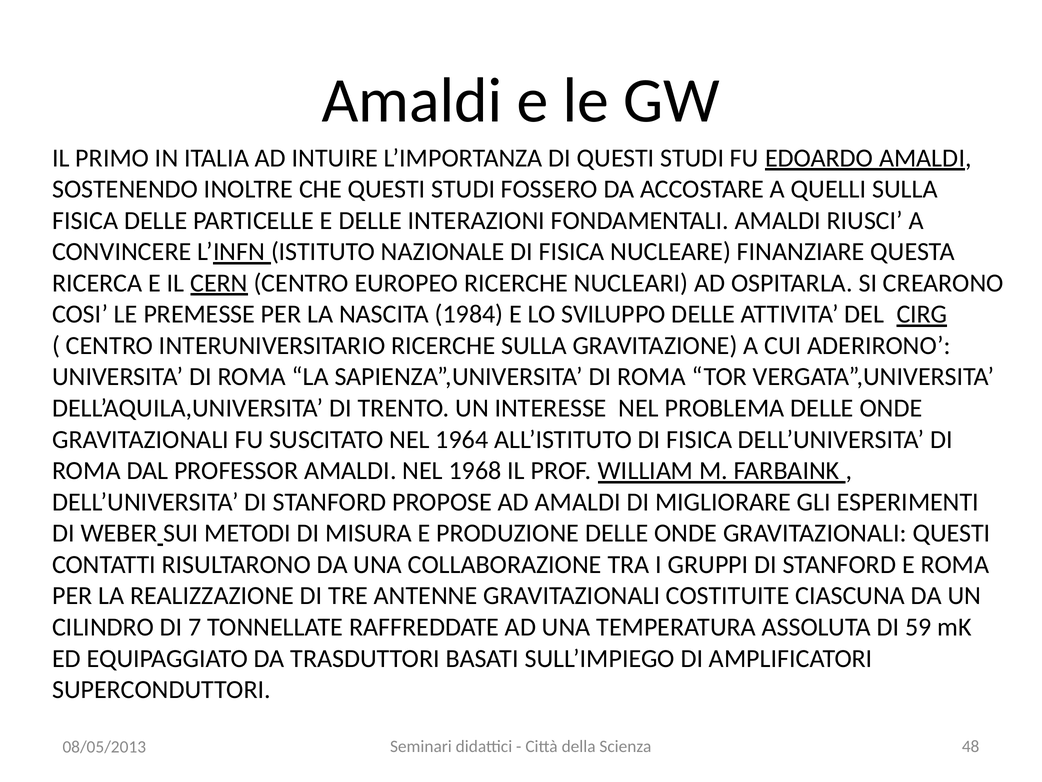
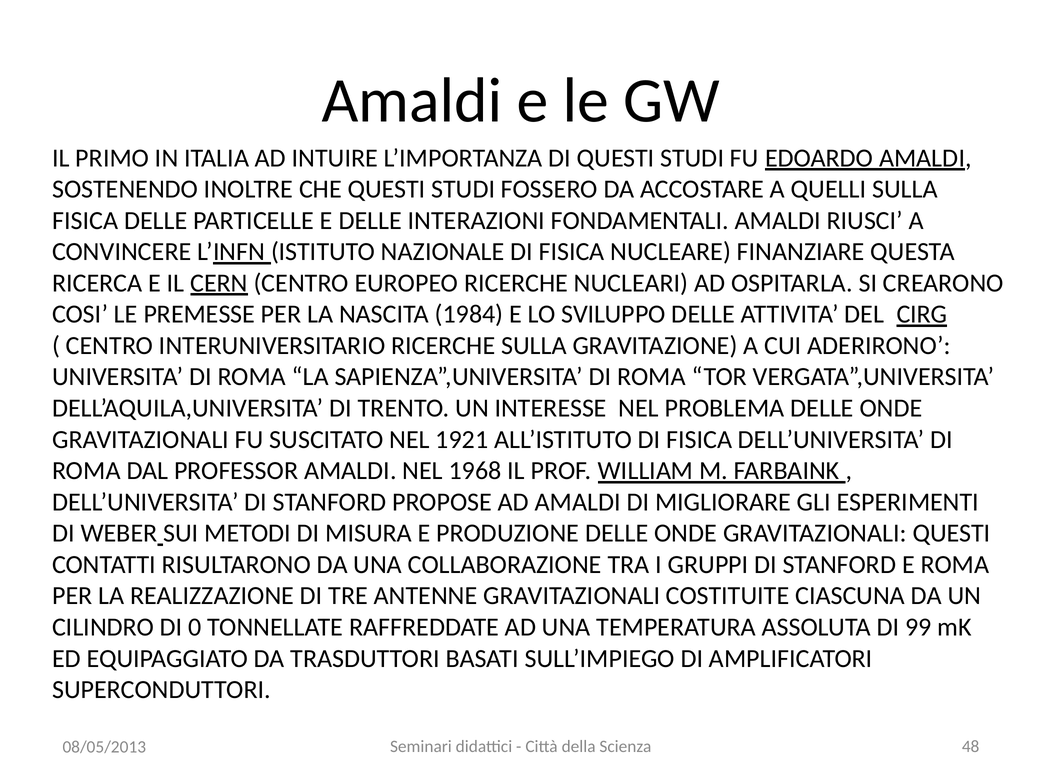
1964: 1964 -> 1921 (462, 439)
7: 7 -> 0 (195, 627)
59: 59 -> 99 (918, 627)
